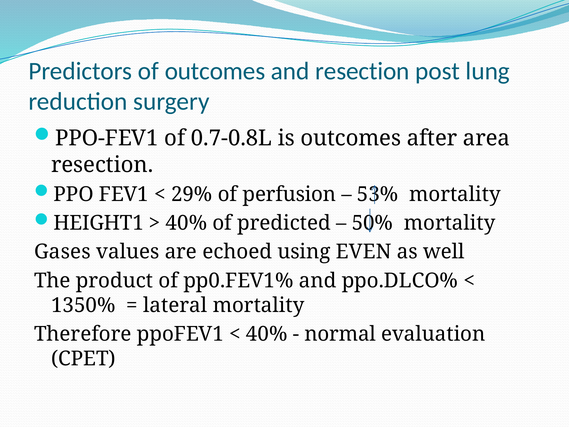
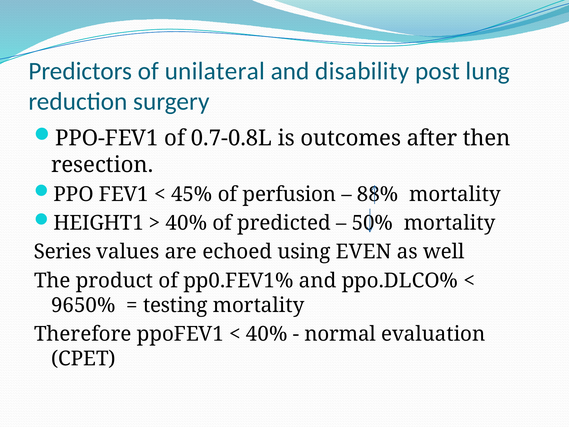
of outcomes: outcomes -> unilateral (215, 71)
and resection: resection -> disability (362, 71)
area: area -> then (487, 138)
29%: 29% -> 45% (192, 194)
53%: 53% -> 88% (378, 194)
Gases: Gases -> Series (63, 252)
1350%: 1350% -> 9650% (83, 305)
lateral: lateral -> testing (175, 305)
